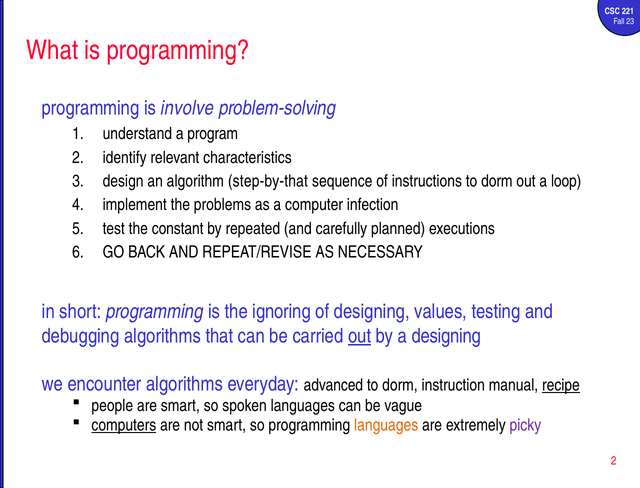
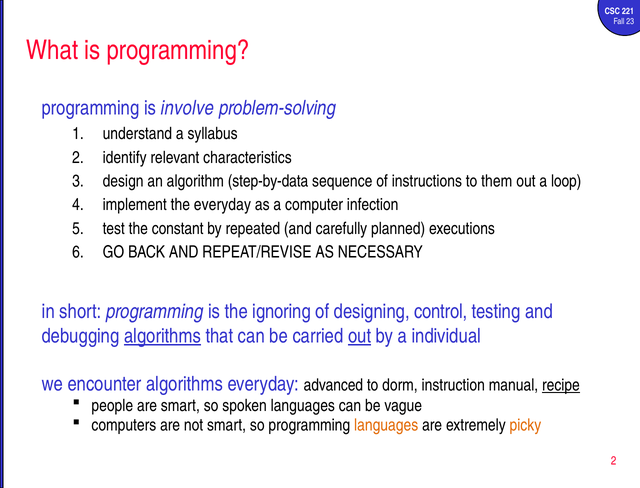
program: program -> syllabus (213, 134)
step-by-that: step-by-that -> step-by-data (268, 181)
instructions to dorm: dorm -> them (497, 181)
the problems: problems -> everyday (222, 205)
values: values -> control (441, 311)
algorithms underline: none -> present (163, 336)
a designing: designing -> individual (446, 336)
computers underline: present -> none (124, 425)
picky colour: purple -> orange (525, 425)
